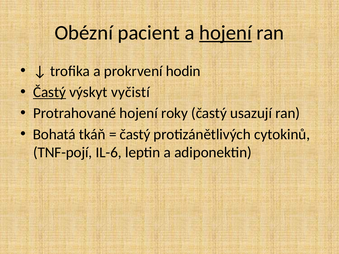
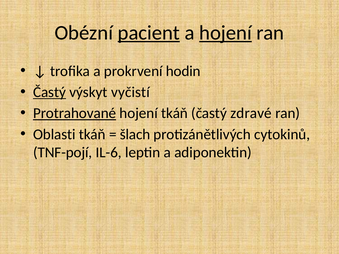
pacient underline: none -> present (149, 33)
Protrahované underline: none -> present (75, 113)
hojení roky: roky -> tkáň (175, 113)
usazují: usazují -> zdravé (251, 113)
Bohatá: Bohatá -> Oblasti (54, 134)
častý: častý -> šlach (135, 134)
